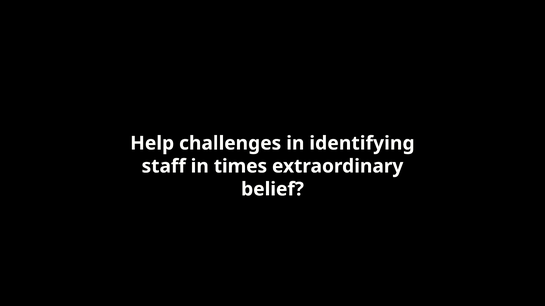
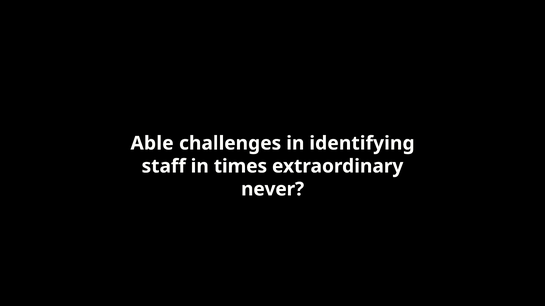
Help: Help -> Able (152, 144)
belief: belief -> never (273, 190)
